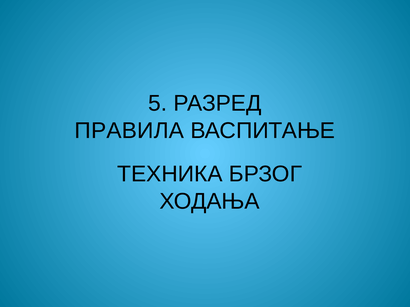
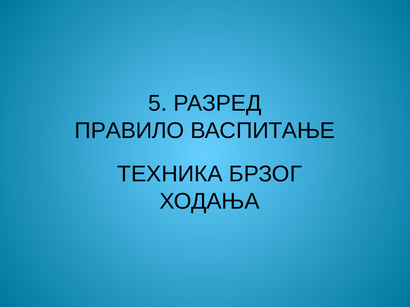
ПРАВИЛА: ПРАВИЛА -> ПРАВИЛО (129, 131)
